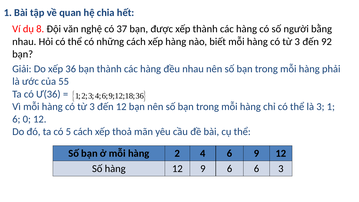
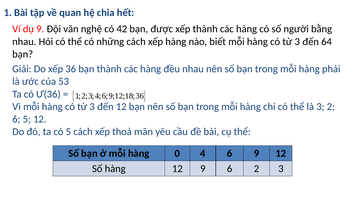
dụ 8: 8 -> 9 (40, 29)
37: 37 -> 42 (122, 29)
92: 92 -> 64 (327, 42)
55: 55 -> 53 (64, 81)
3 1: 1 -> 2 (331, 107)
6 0: 0 -> 5 (27, 119)
2: 2 -> 0 (177, 153)
6 6: 6 -> 2 (256, 169)
